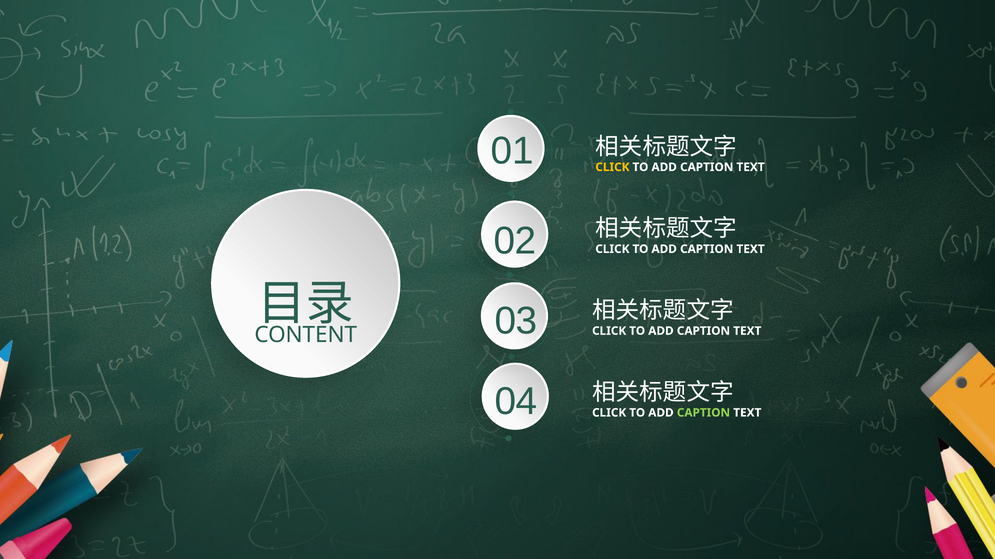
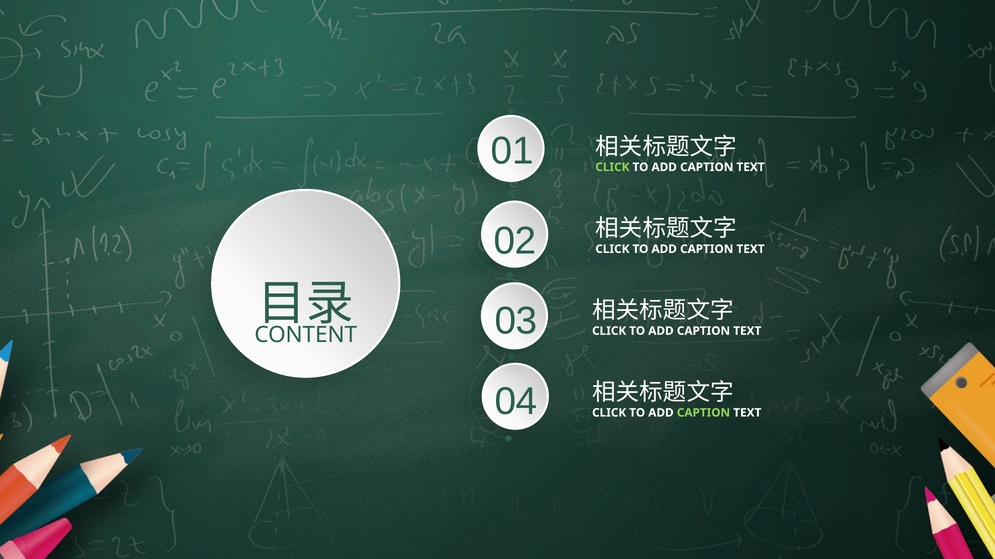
CLICK colour: yellow -> light green (612, 167)
